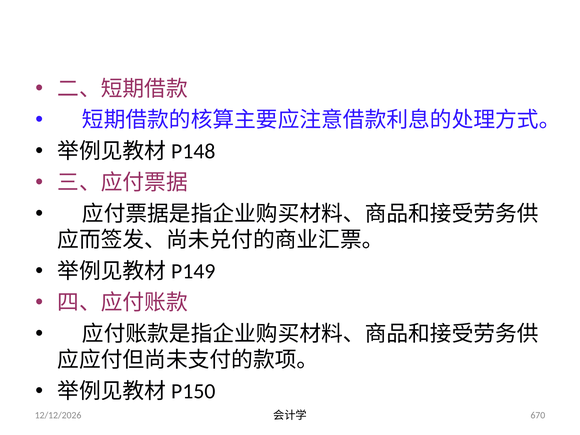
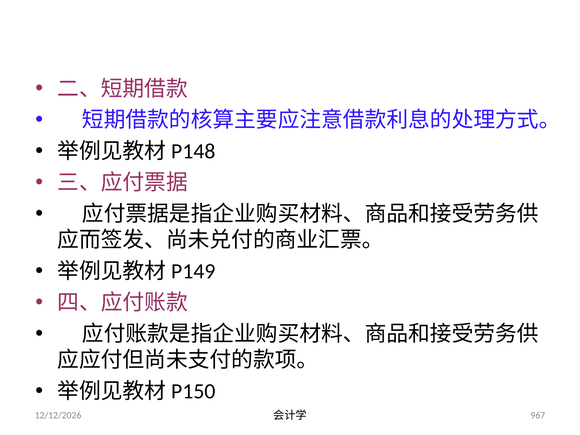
670: 670 -> 967 (538, 415)
